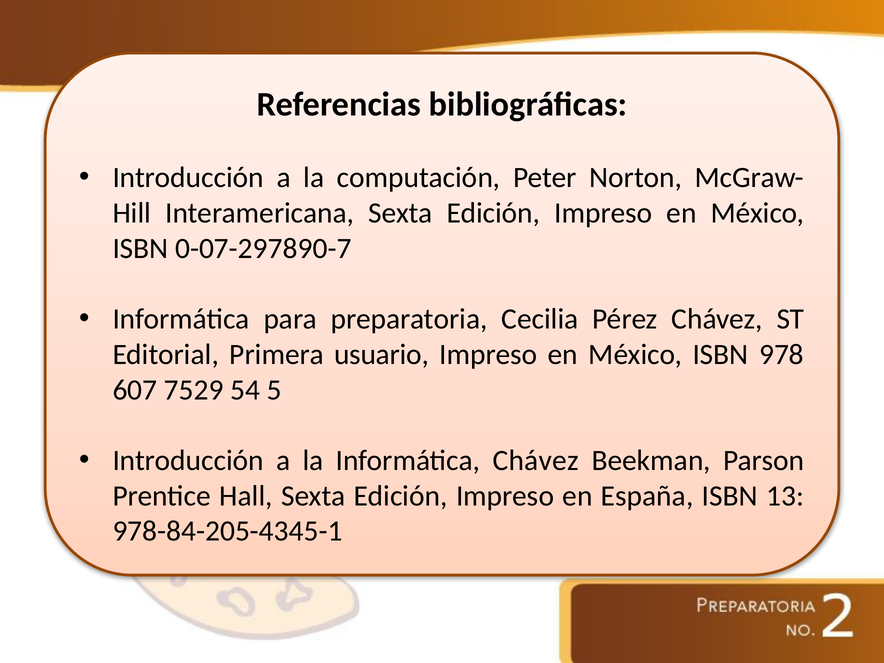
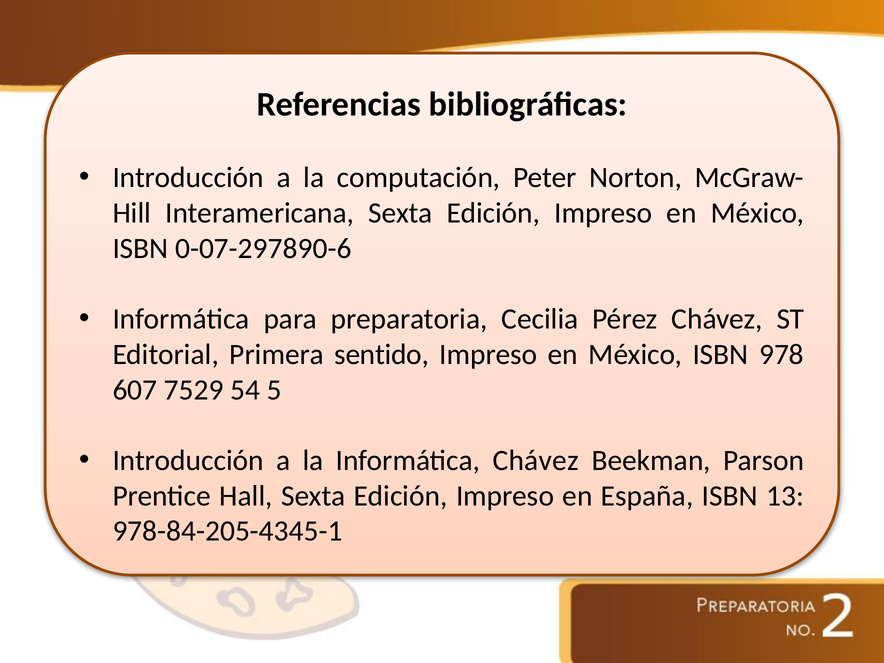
0-07-297890-7: 0-07-297890-7 -> 0-07-297890-6 (263, 248)
usuario: usuario -> sentido (382, 354)
